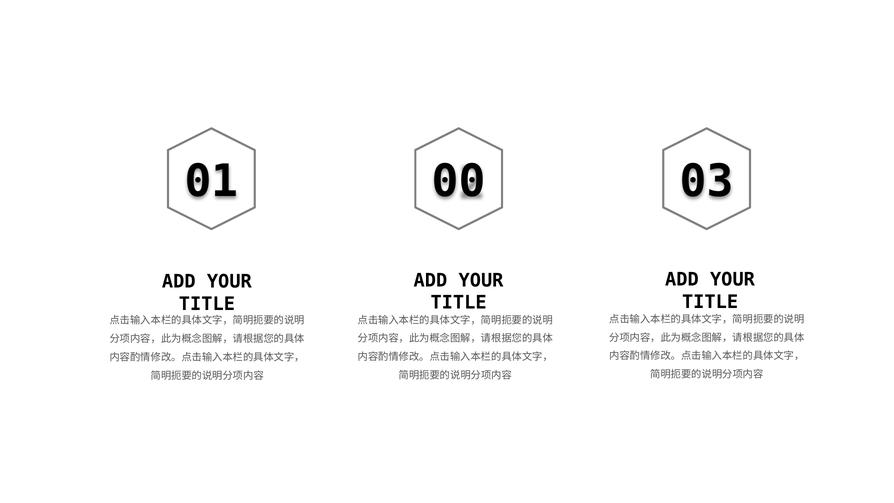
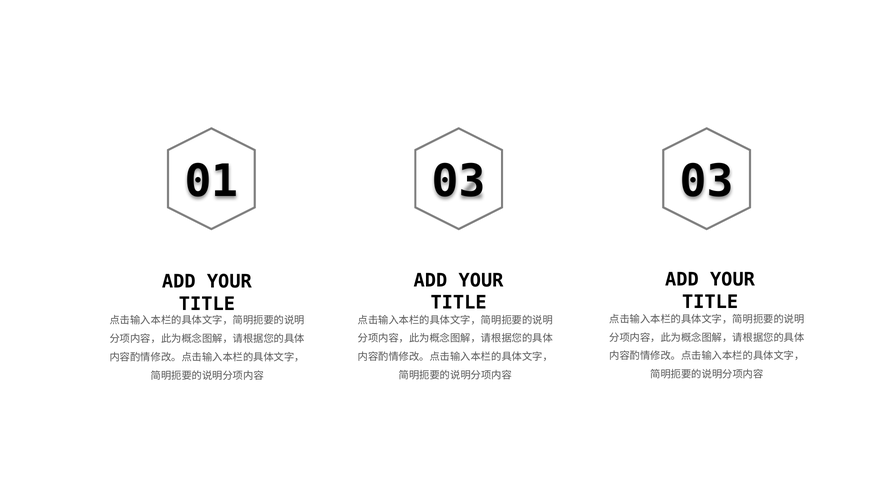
01 00: 00 -> 03 (459, 181)
